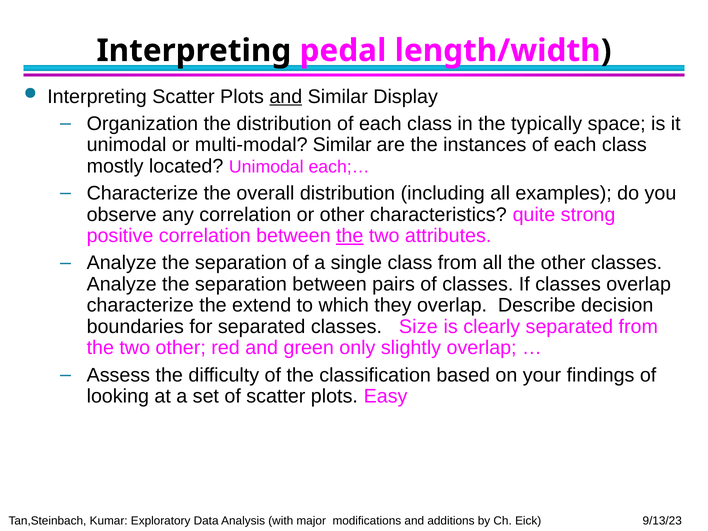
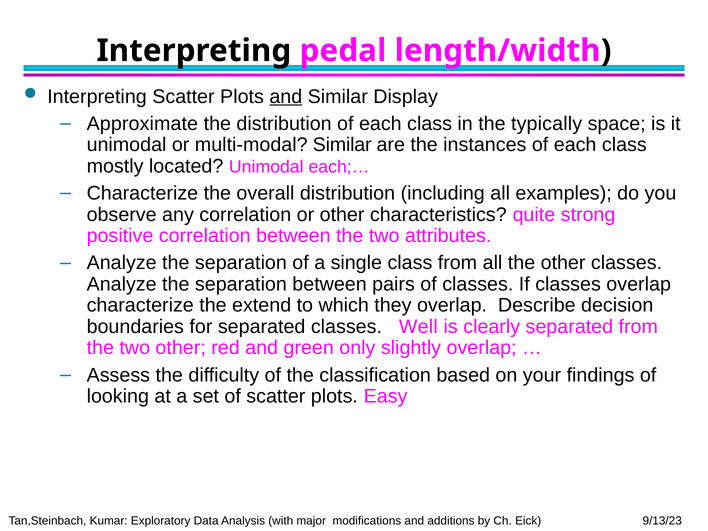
Organization: Organization -> Approximate (142, 124)
the underline: present -> none (350, 236)
Size: Size -> Well (418, 327)
